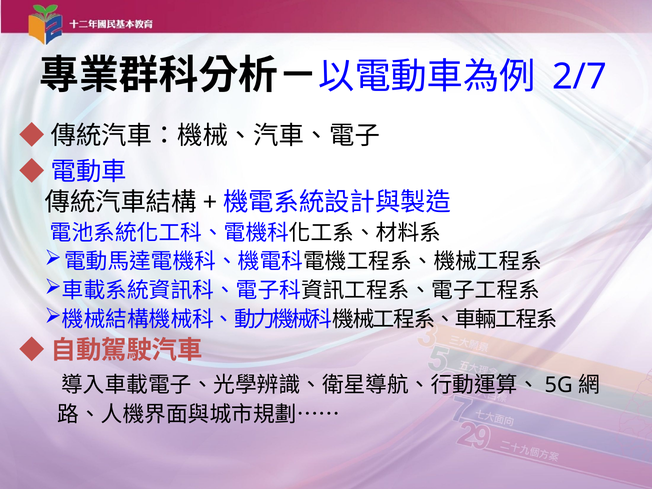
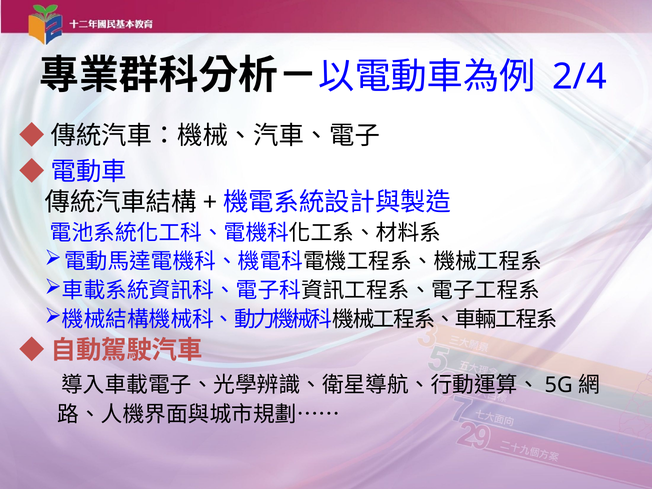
2/7: 2/7 -> 2/4 (580, 77)
